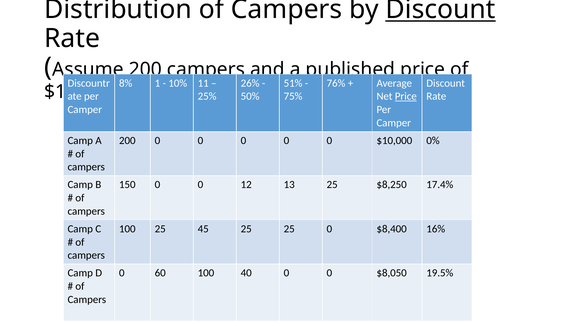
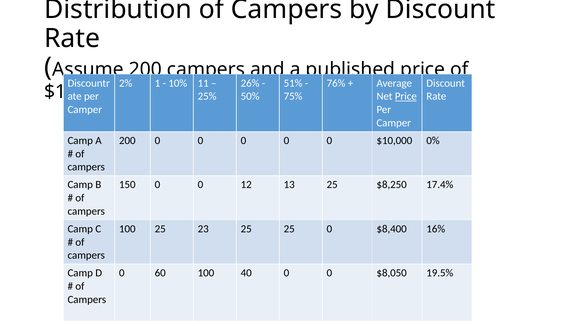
Discount underline: present -> none (440, 10)
8%: 8% -> 2% (126, 83)
45: 45 -> 23 (203, 229)
